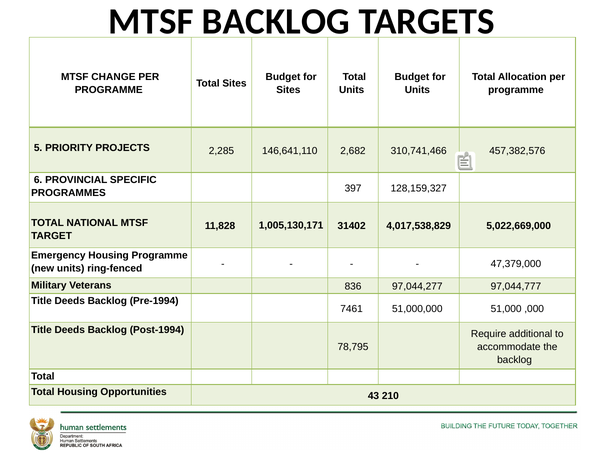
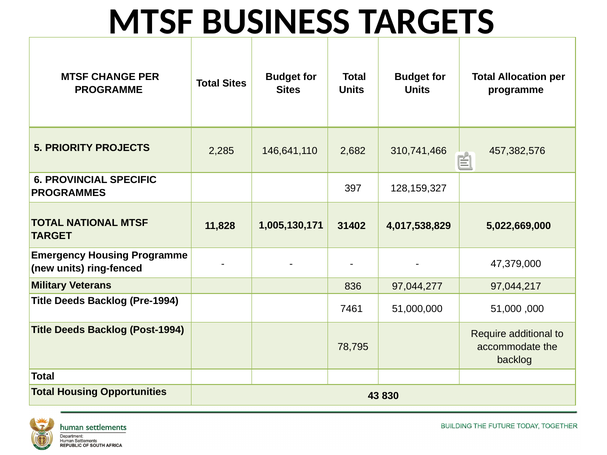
MTSF BACKLOG: BACKLOG -> BUSINESS (276, 21)
97,044,777: 97,044,777 -> 97,044,217 (516, 287)
210: 210 -> 830 (390, 396)
